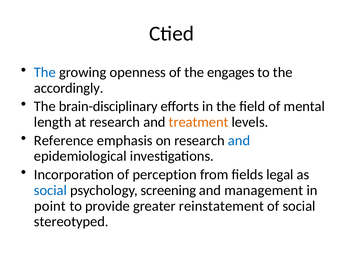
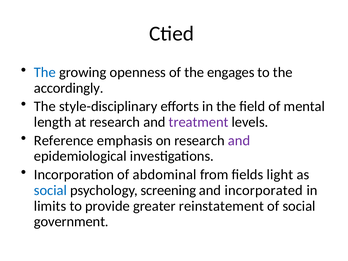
brain-disciplinary: brain-disciplinary -> style-disciplinary (108, 106)
treatment colour: orange -> purple (199, 122)
and colour: blue -> purple (239, 141)
perception: perception -> abdominal (165, 175)
legal: legal -> light (280, 175)
management: management -> incorporated (264, 190)
point: point -> limits (50, 206)
stereotyped: stereotyped -> government (71, 222)
